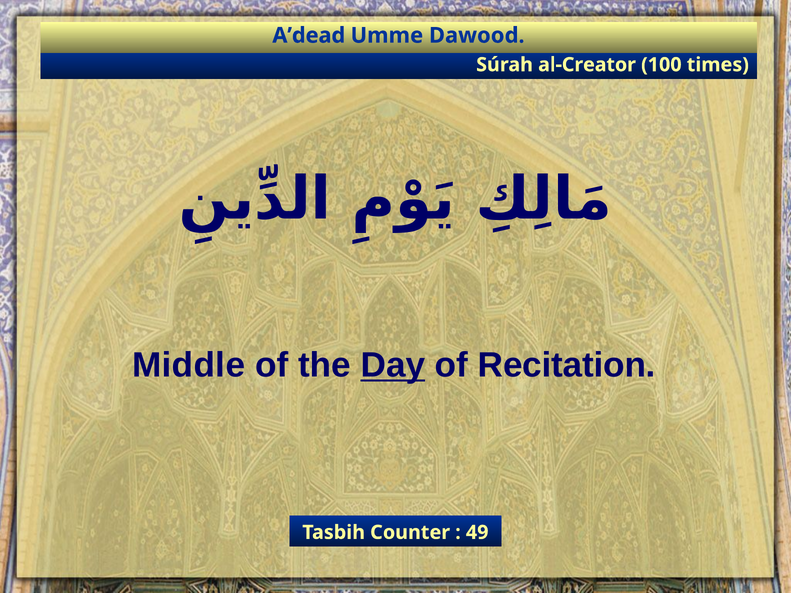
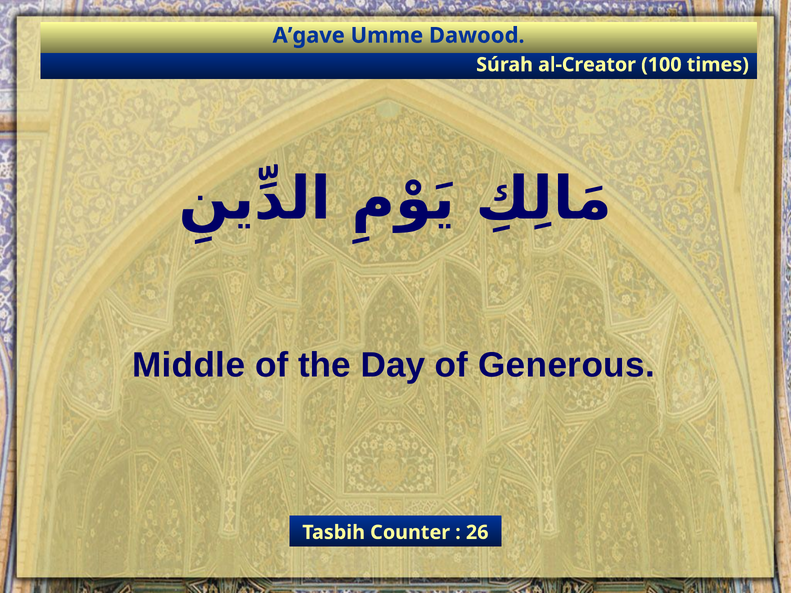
A’dead: A’dead -> A’gave (309, 36)
Day underline: present -> none (393, 365)
Recitation: Recitation -> Generous (566, 365)
49: 49 -> 26 (477, 533)
